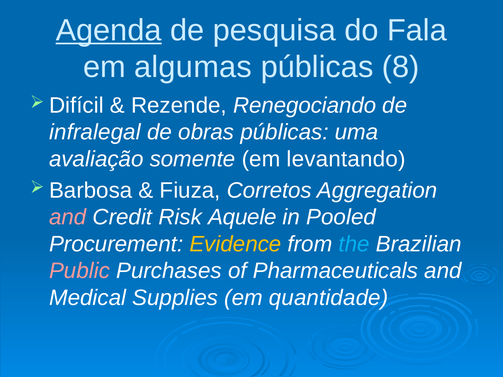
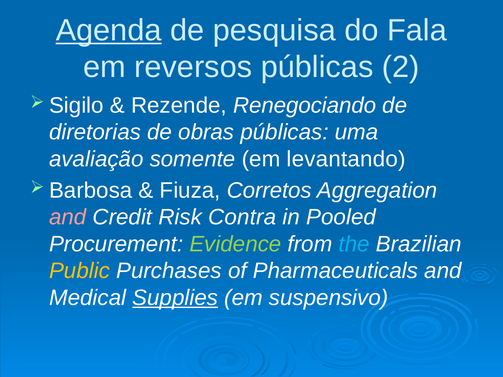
algumas: algumas -> reversos (193, 67)
8: 8 -> 2 (401, 67)
Difícil: Difícil -> Sigilo (76, 106)
infralegal: infralegal -> diretorias (95, 132)
Aquele: Aquele -> Contra (242, 217)
Evidence colour: yellow -> light green (235, 244)
Public colour: pink -> yellow (79, 271)
Supplies underline: none -> present (175, 298)
quantidade: quantidade -> suspensivo (329, 298)
